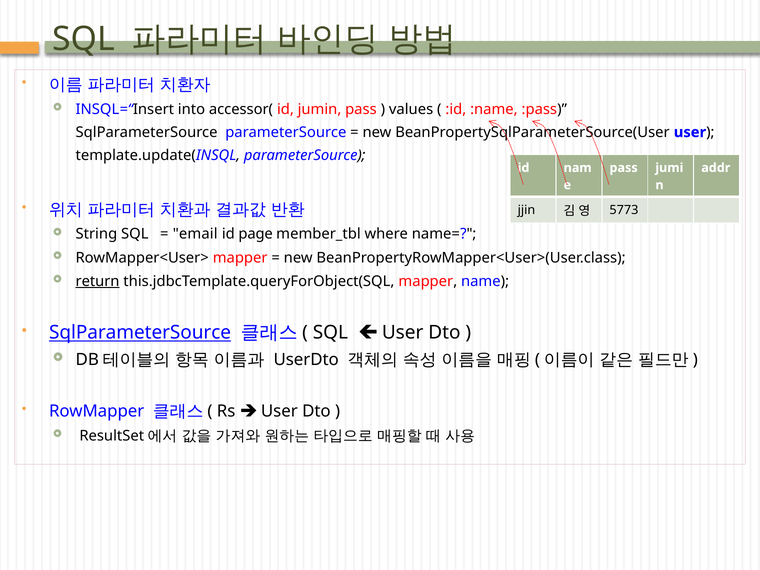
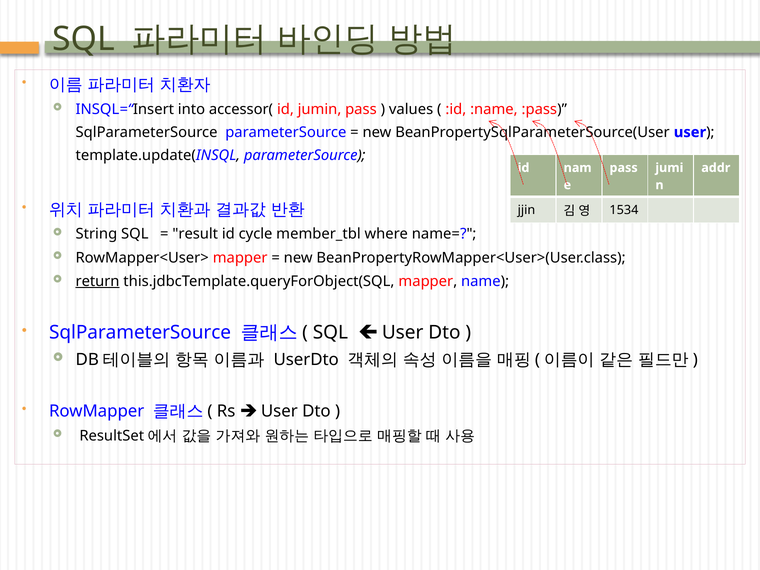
5773: 5773 -> 1534 (624, 210)
email: email -> result (195, 234)
page: page -> cycle (256, 234)
SqlParameterSource underline: present -> none (140, 333)
